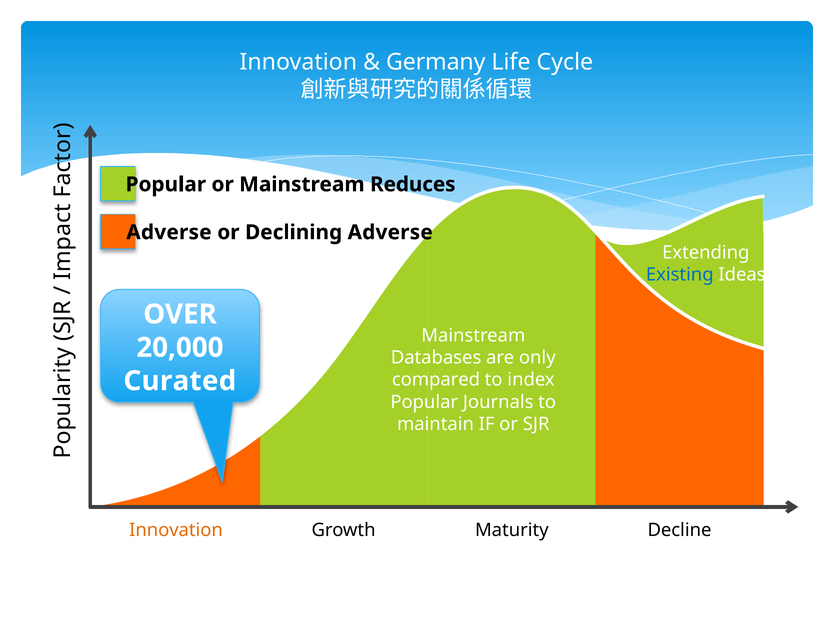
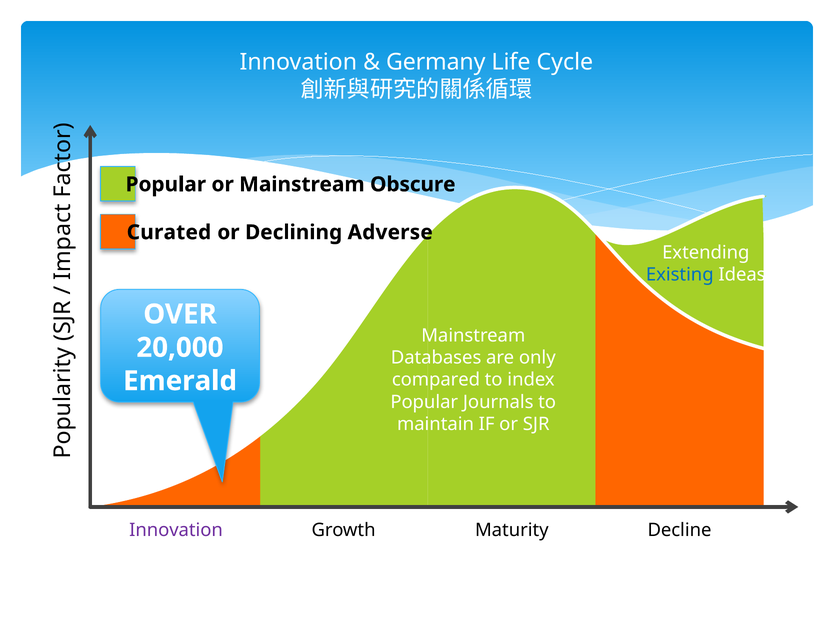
Reduces: Reduces -> Obscure (413, 184)
Adverse: Adverse -> Curated (169, 232)
Curated: Curated -> Emerald (180, 381)
Innovation colour: orange -> purple (176, 530)
